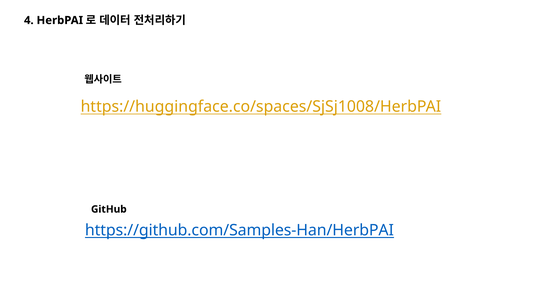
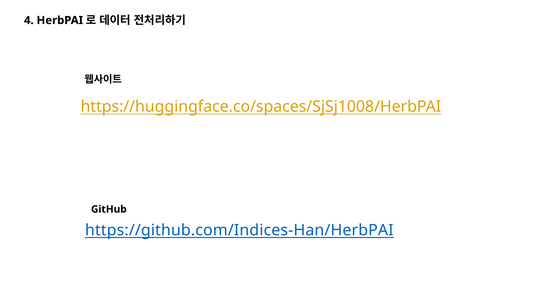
https://github.com/Samples-Han/HerbPAI: https://github.com/Samples-Han/HerbPAI -> https://github.com/Indices-Han/HerbPAI (239, 230)
